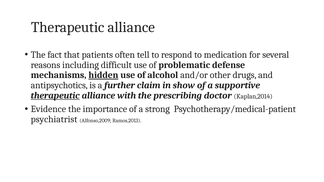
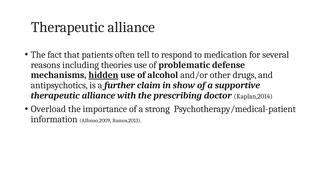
difficult: difficult -> theories (116, 65)
therapeutic underline: present -> none (55, 96)
Evidence: Evidence -> Overload (48, 109)
psychiatrist: psychiatrist -> information (54, 119)
